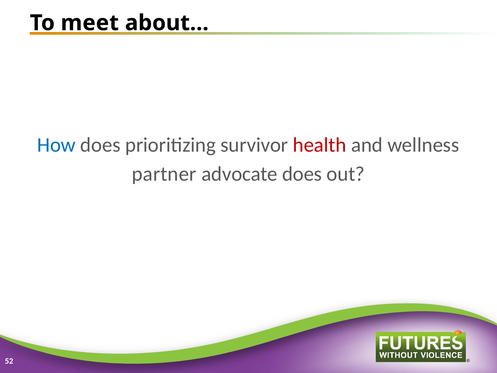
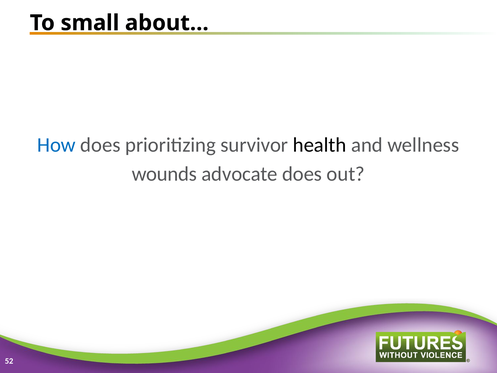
meet: meet -> small (90, 23)
health colour: red -> black (320, 145)
partner: partner -> wounds (164, 174)
